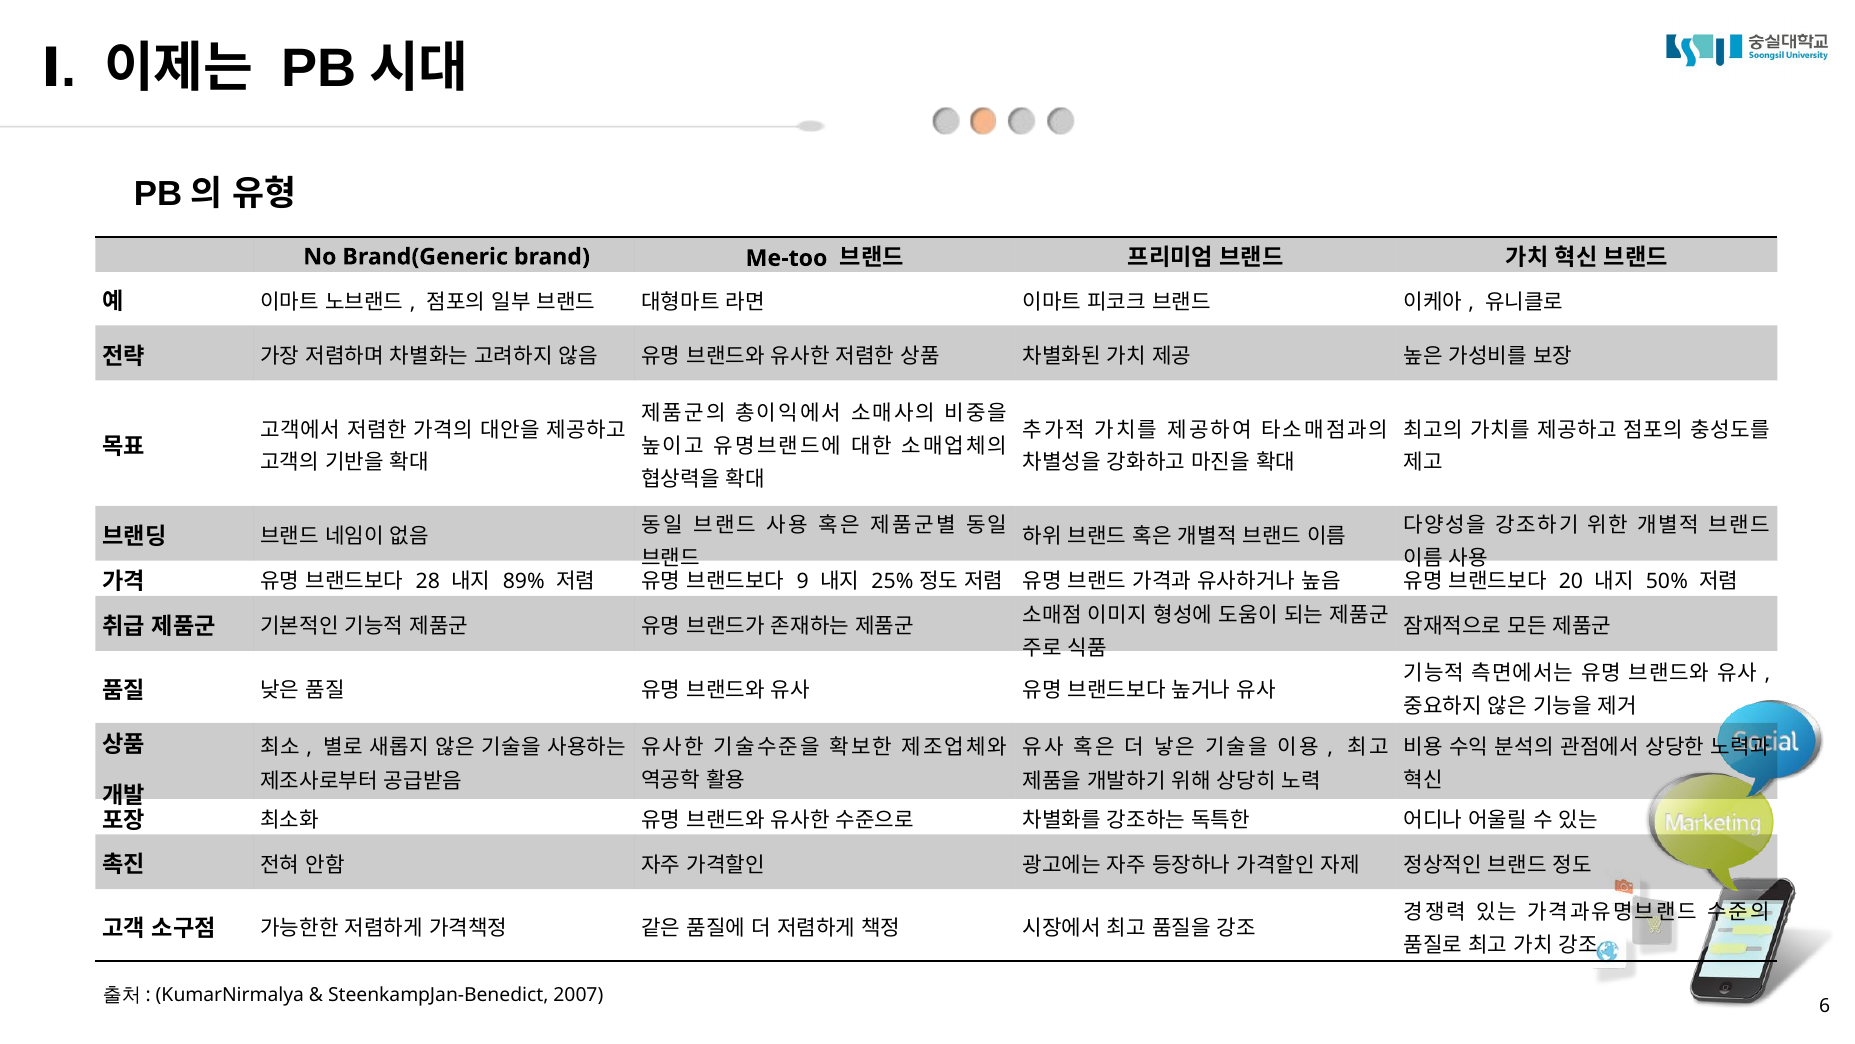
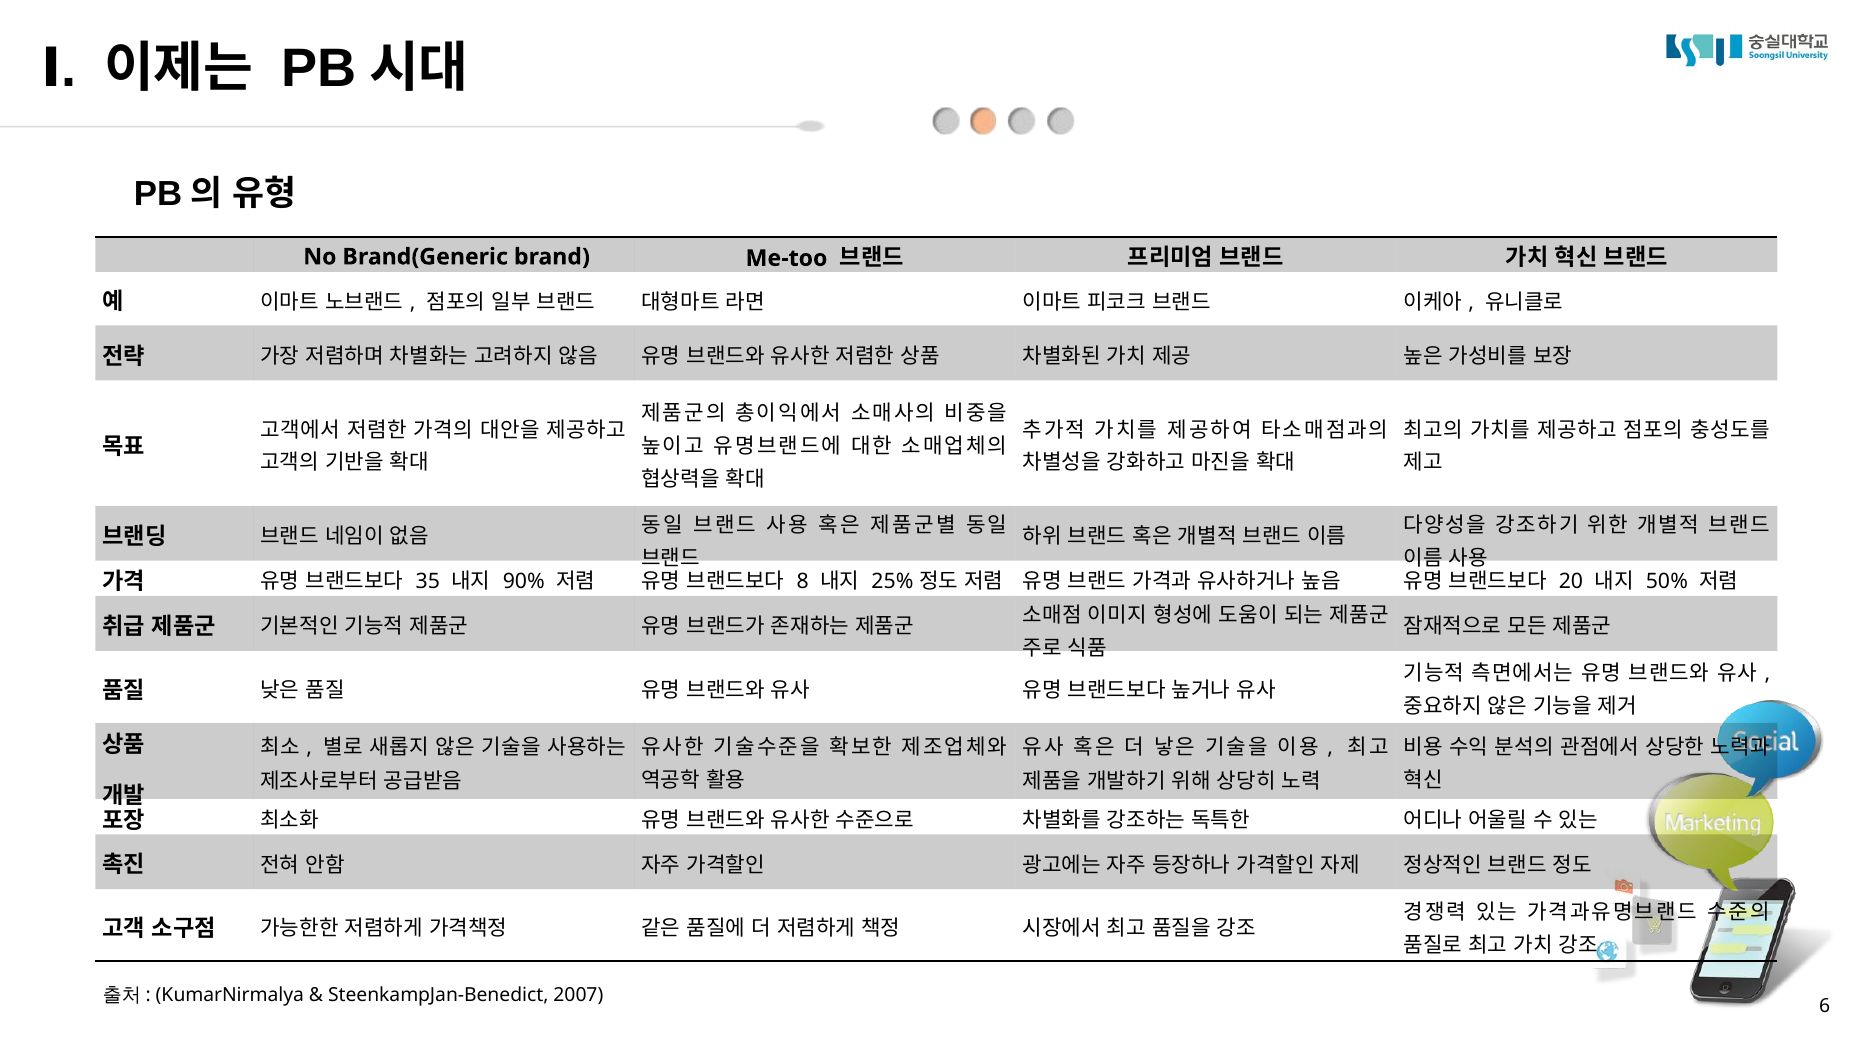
28: 28 -> 35 (428, 581)
89%: 89% -> 90% (524, 581)
9: 9 -> 8 (803, 581)
